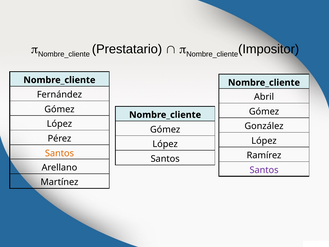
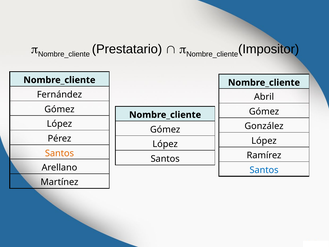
Santos colour: purple -> blue (264, 170)
